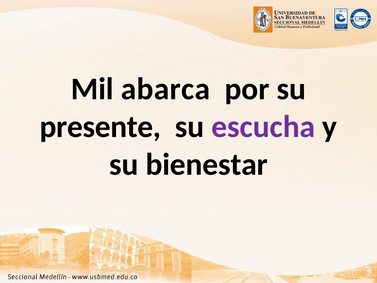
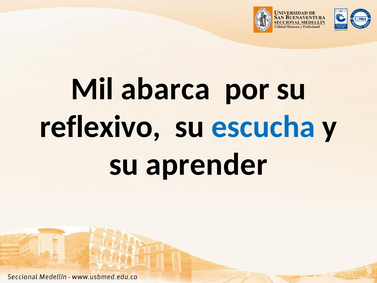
presente: presente -> reflexivo (100, 127)
escucha colour: purple -> blue (263, 127)
bienestar: bienestar -> aprender (207, 164)
